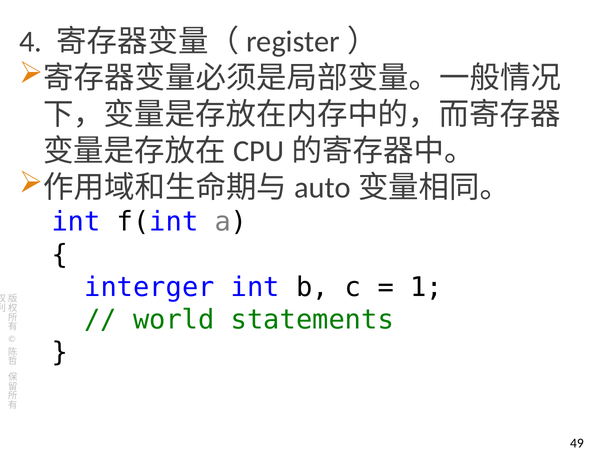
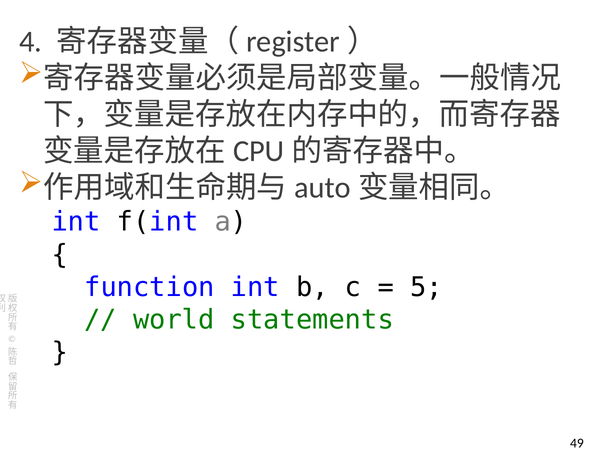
interger: interger -> function (149, 287)
1: 1 -> 5 (426, 287)
